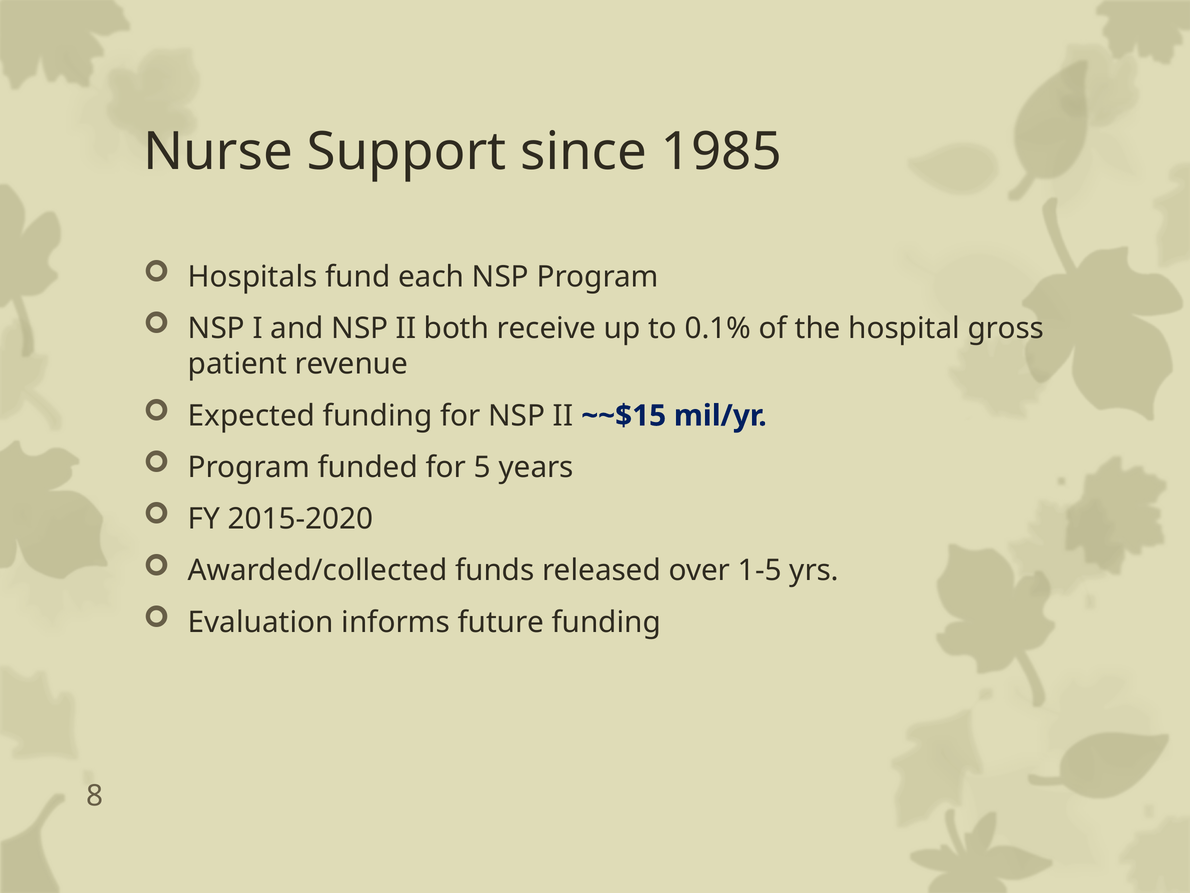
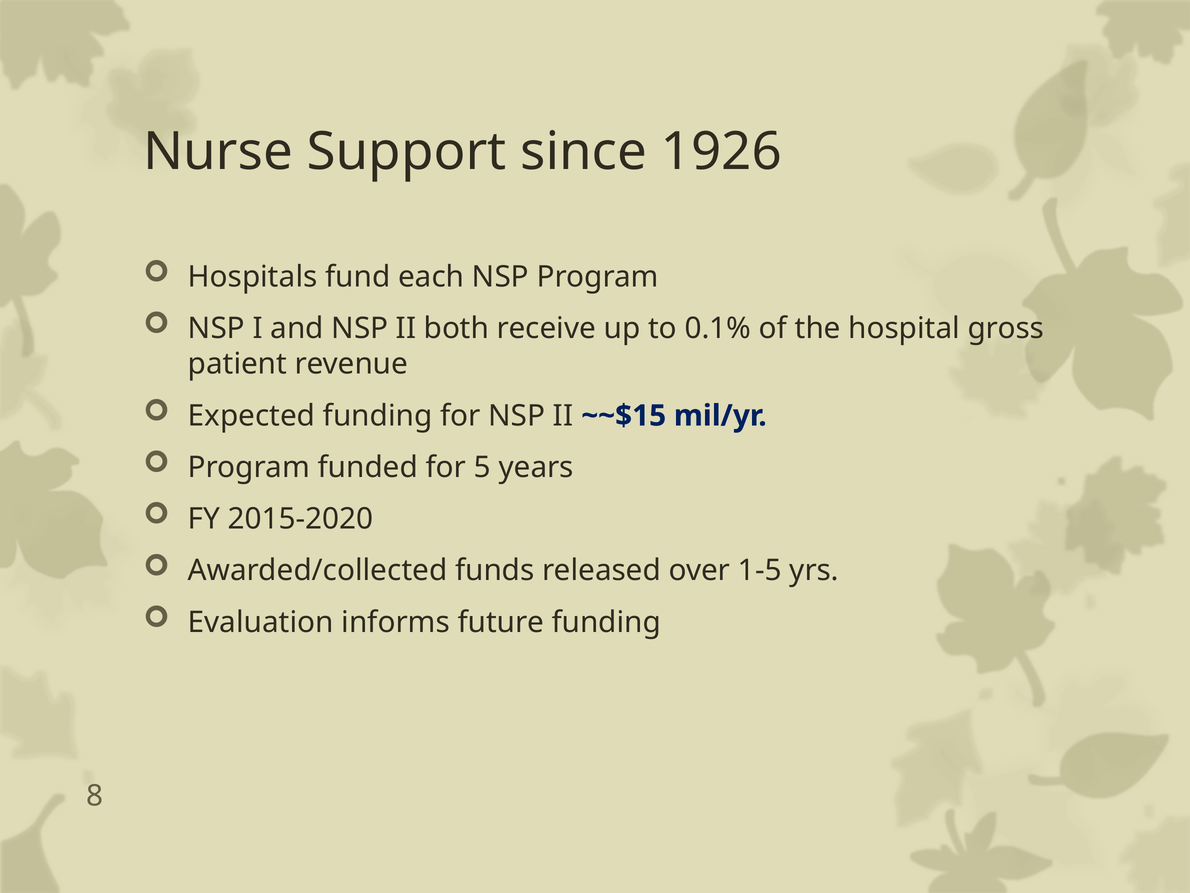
1985: 1985 -> 1926 (721, 152)
